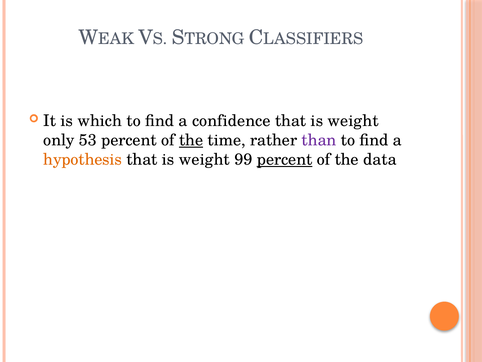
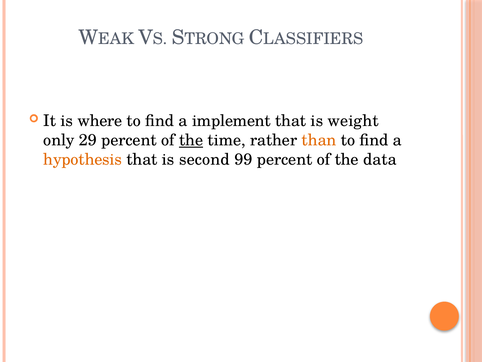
which: which -> where (100, 121)
confidence: confidence -> implement (231, 121)
53: 53 -> 29 (88, 140)
than colour: purple -> orange (319, 140)
weight: weight -> second (204, 159)
percent underline: present -> none (285, 159)
